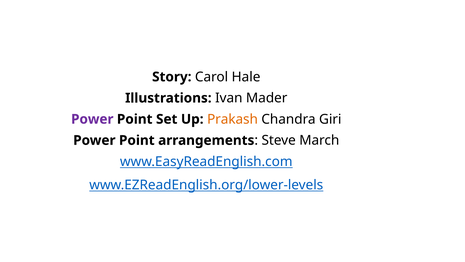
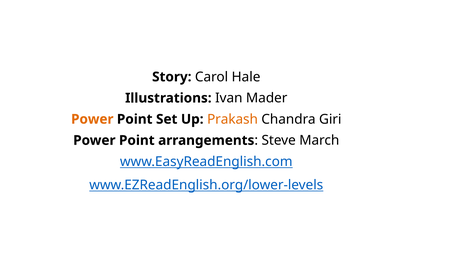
Power colour: purple -> orange (92, 119)
